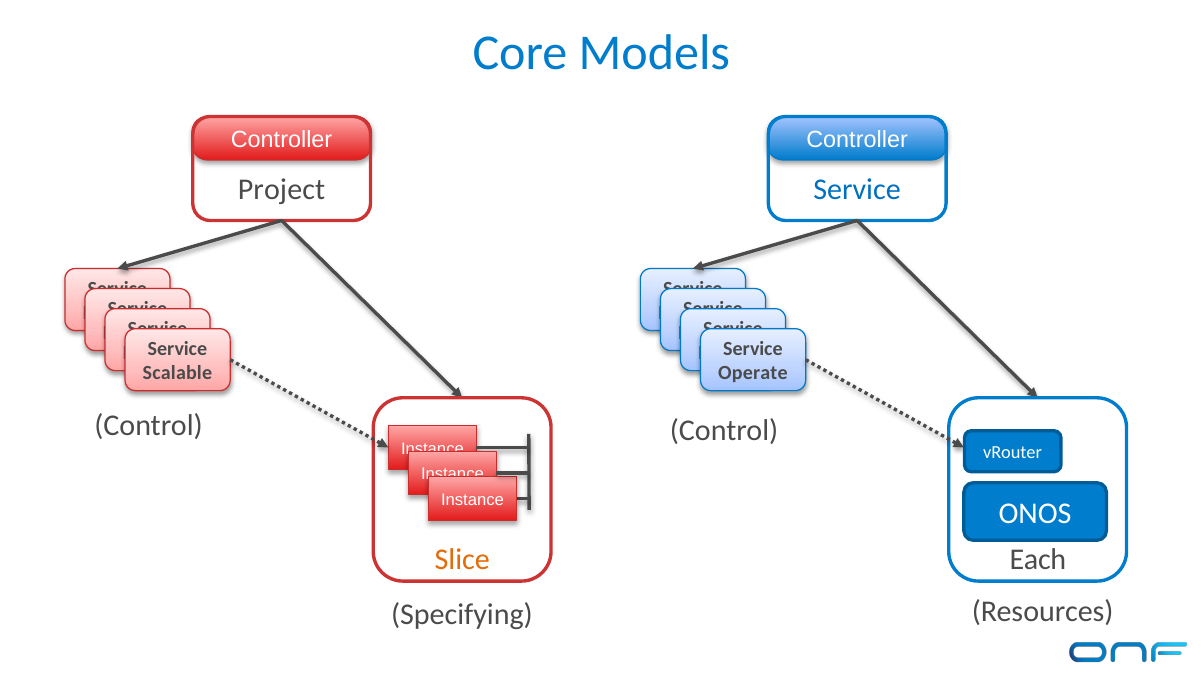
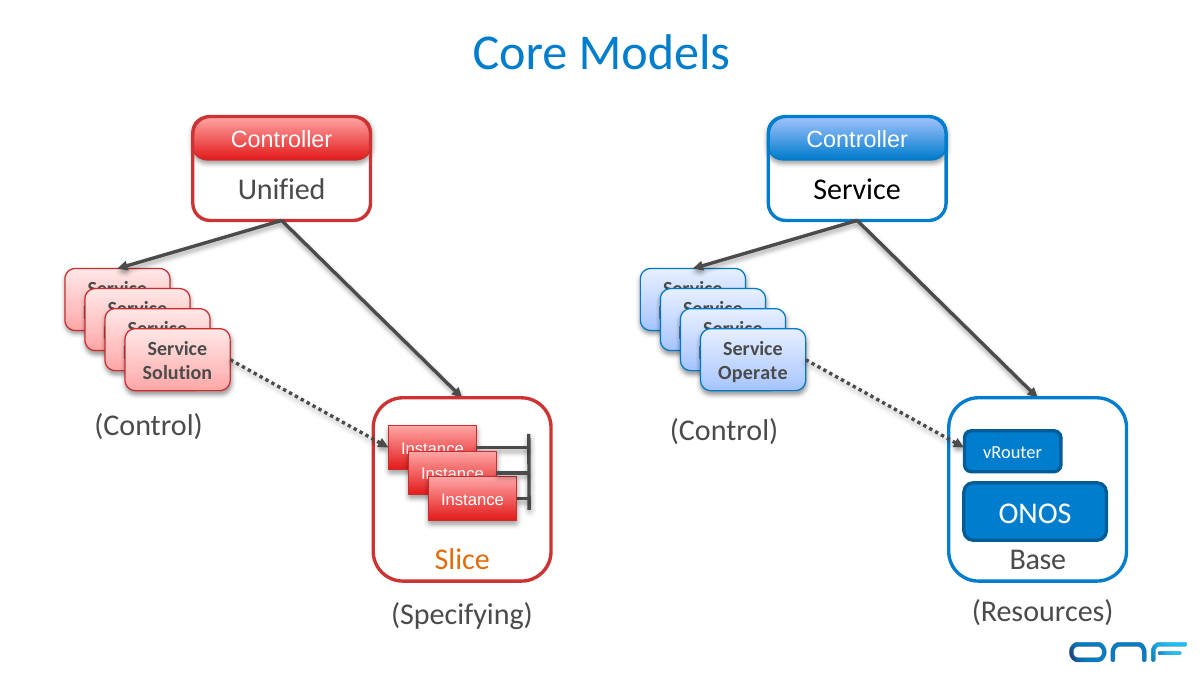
Project: Project -> Unified (282, 190)
Service colour: blue -> black (857, 190)
Scalable: Scalable -> Solution (177, 373)
Each: Each -> Base (1038, 559)
